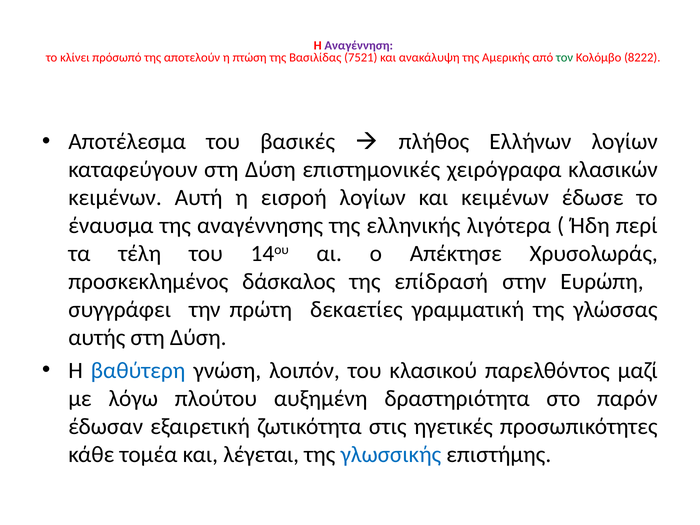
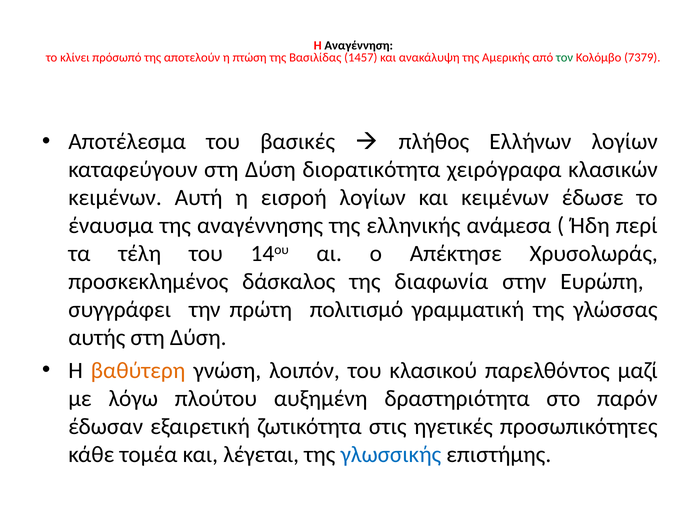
Αναγέννηση colour: purple -> black (359, 45)
7521: 7521 -> 1457 (361, 58)
8222: 8222 -> 7379 (642, 58)
επιστημονικές: επιστημονικές -> διορατικότητα (371, 170)
λιγότερα: λιγότερα -> ανάμεσα (509, 226)
επίδρασή: επίδρασή -> διαφωνία (441, 282)
δεκαετίες: δεκαετίες -> πολιτισμό (356, 310)
βαθύτερη colour: blue -> orange (138, 370)
